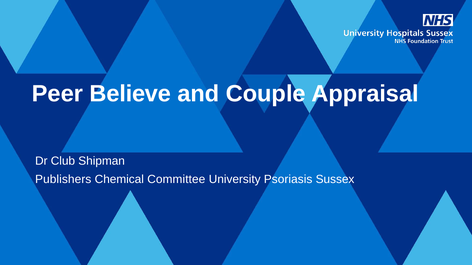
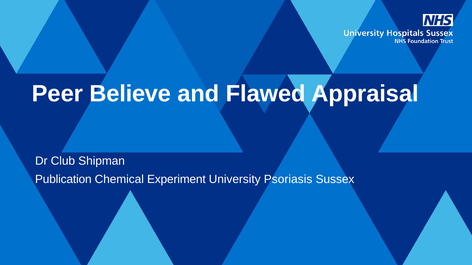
Couple: Couple -> Flawed (266, 94)
Publishers: Publishers -> Publication (63, 180)
Committee: Committee -> Experiment (176, 180)
